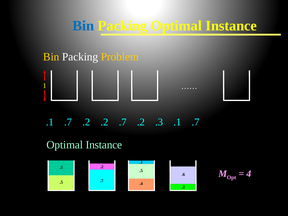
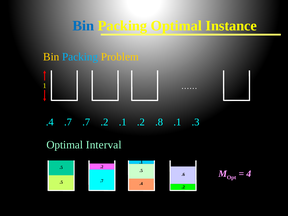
Packing colour: white -> light blue (80, 57)
.1: .1 -> .4 (50, 122)
.2: .2 -> .7 (86, 122)
.7: .7 -> .1 (123, 122)
.3: .3 -> .8 (159, 122)
.7: .7 -> .3 (196, 122)
Instance: Instance -> Interval (104, 145)
